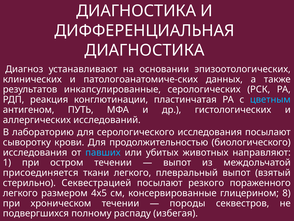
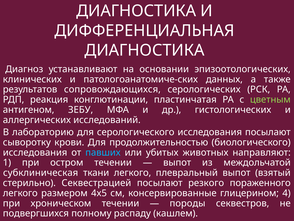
инкапсулированные: инкапсулированные -> сопровождающихся (112, 89)
цветным colour: light blue -> light green (270, 99)
ПУТЬ: ПУТЬ -> ЗЕБУ (81, 110)
присоединяется: присоединяется -> субклиническая (41, 172)
8: 8 -> 4 (286, 193)
избегая: избегая -> кашлем (176, 213)
